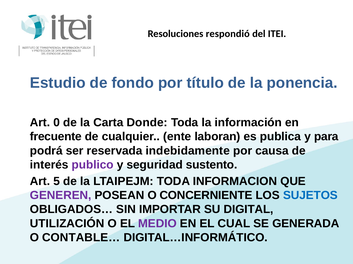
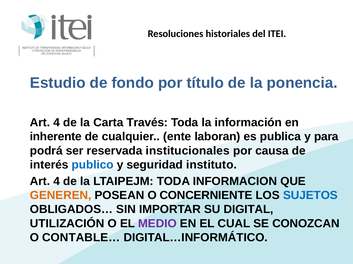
respondió: respondió -> historiales (228, 34)
0: 0 -> 4 (57, 123)
Donde: Donde -> Través (147, 123)
frecuente: frecuente -> inherente (56, 137)
indebidamente: indebidamente -> institucionales (188, 151)
publico colour: purple -> blue (93, 165)
sustento: sustento -> instituto (211, 165)
5: 5 -> 4 (57, 182)
GENEREN colour: purple -> orange (61, 196)
GENERADA: GENERADA -> CONOZCAN (306, 224)
